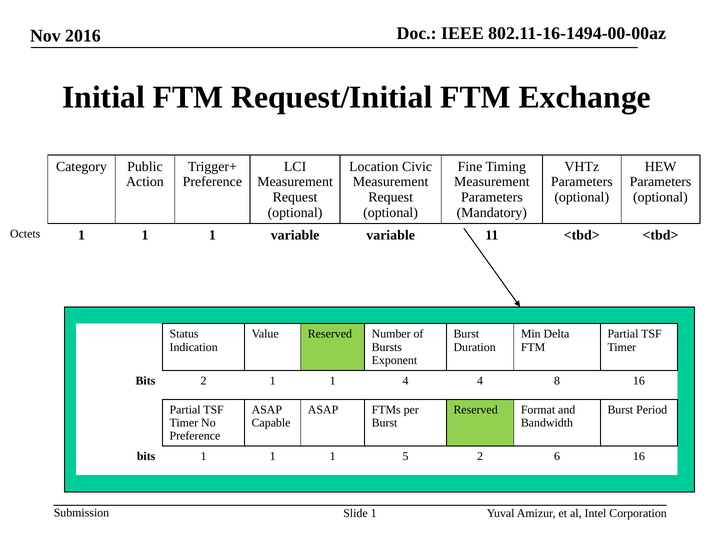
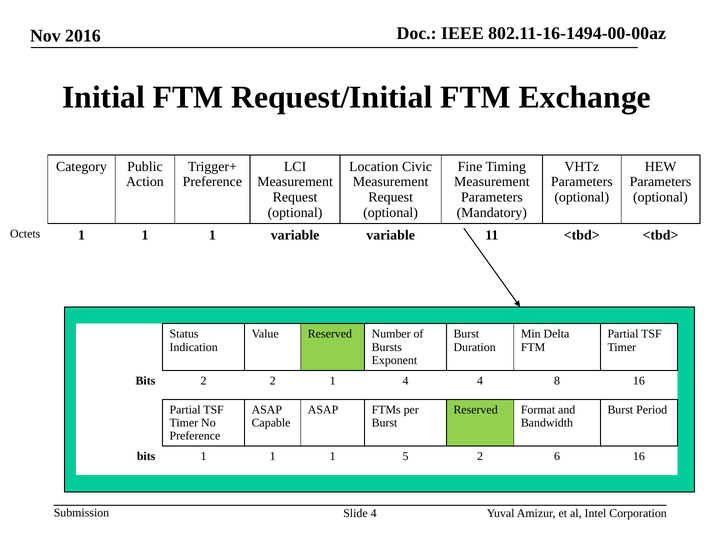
2 1: 1 -> 2 (273, 381)
Slide 1: 1 -> 4 (374, 514)
